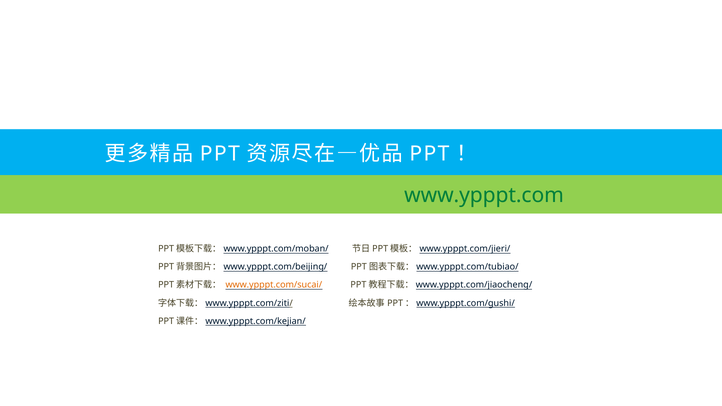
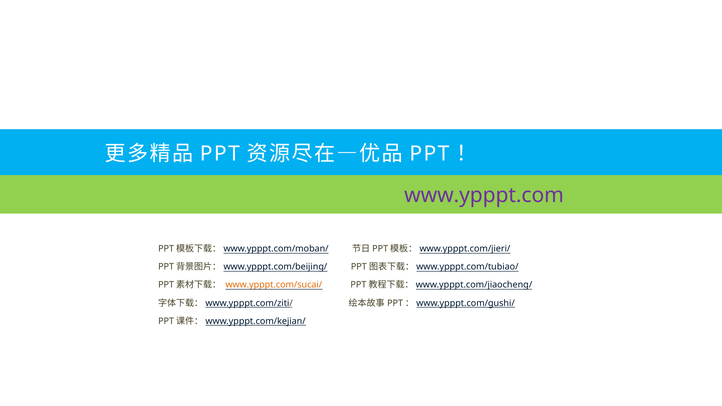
www.ypppt.com colour: green -> purple (484, 196)
